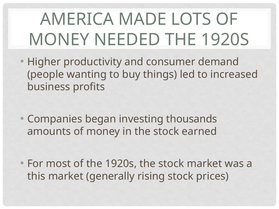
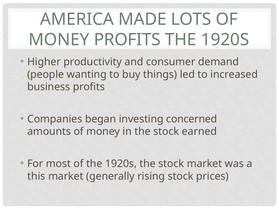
MONEY NEEDED: NEEDED -> PROFITS (127, 40)
thousands: thousands -> concerned (192, 119)
